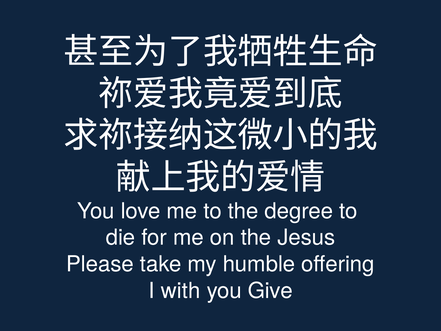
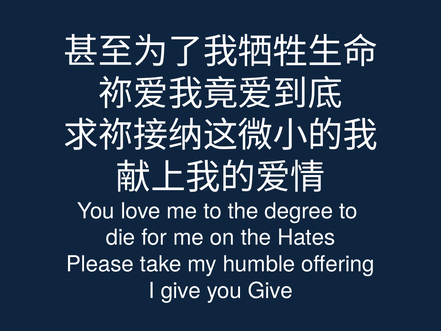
Jesus: Jesus -> Hates (306, 237)
I with: with -> give (181, 291)
